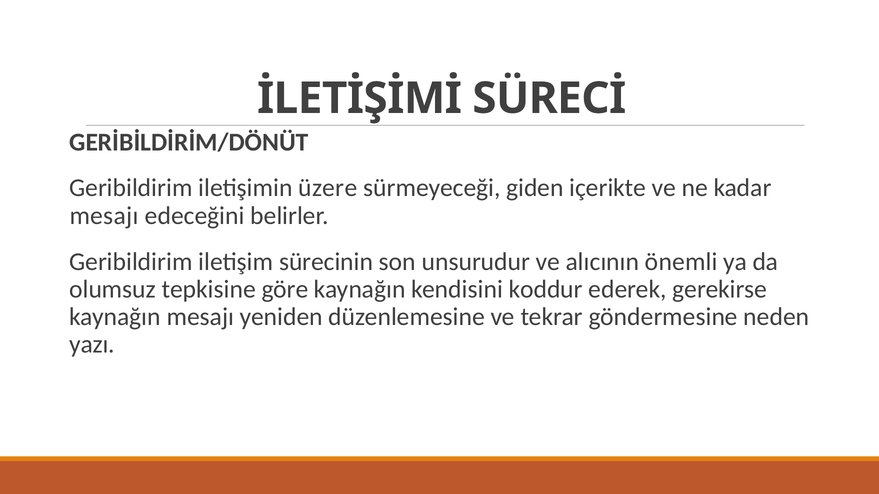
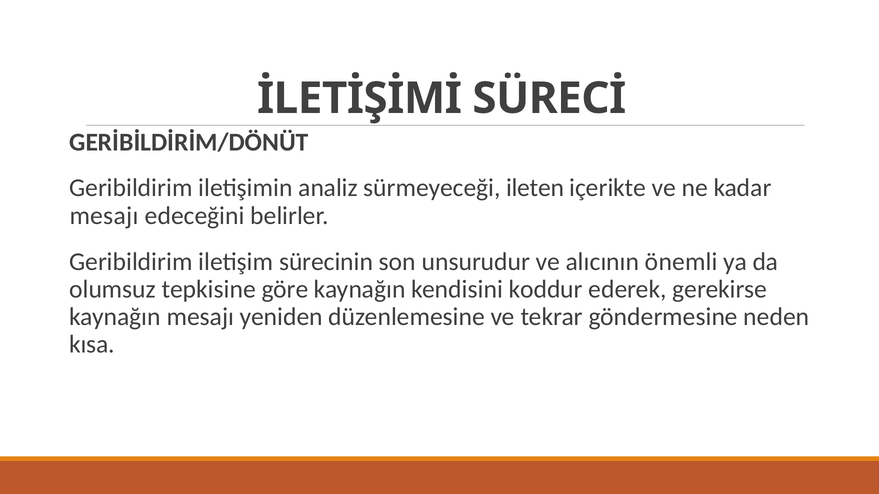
üzere: üzere -> analiz (328, 188)
giden: giden -> ileten (535, 188)
yazı: yazı -> kısa (92, 345)
